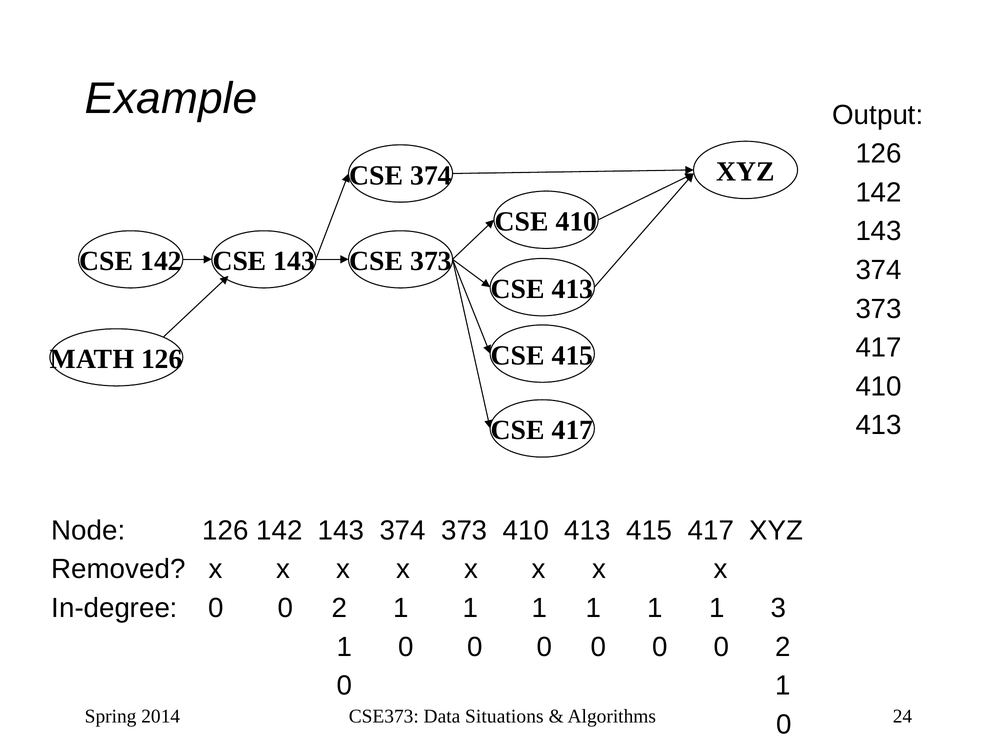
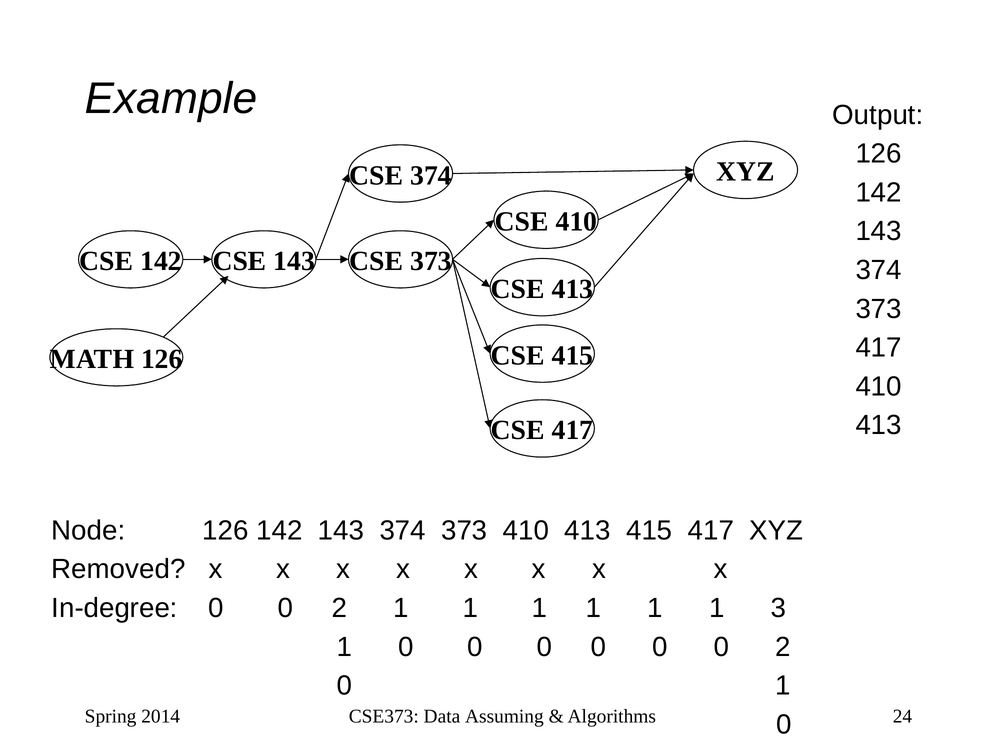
Situations: Situations -> Assuming (504, 716)
